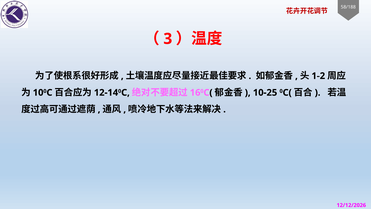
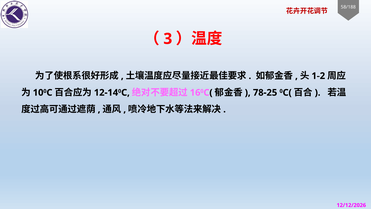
10-25: 10-25 -> 78-25 (265, 92)
